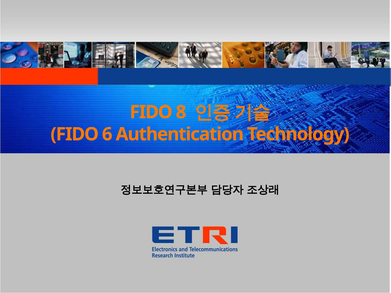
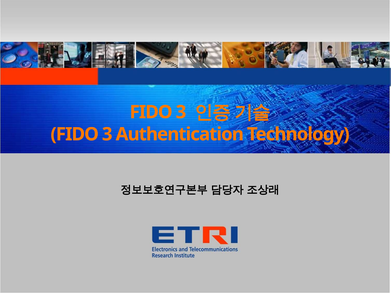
8: 8 -> 3 (181, 112)
6: 6 -> 3 (107, 134)
